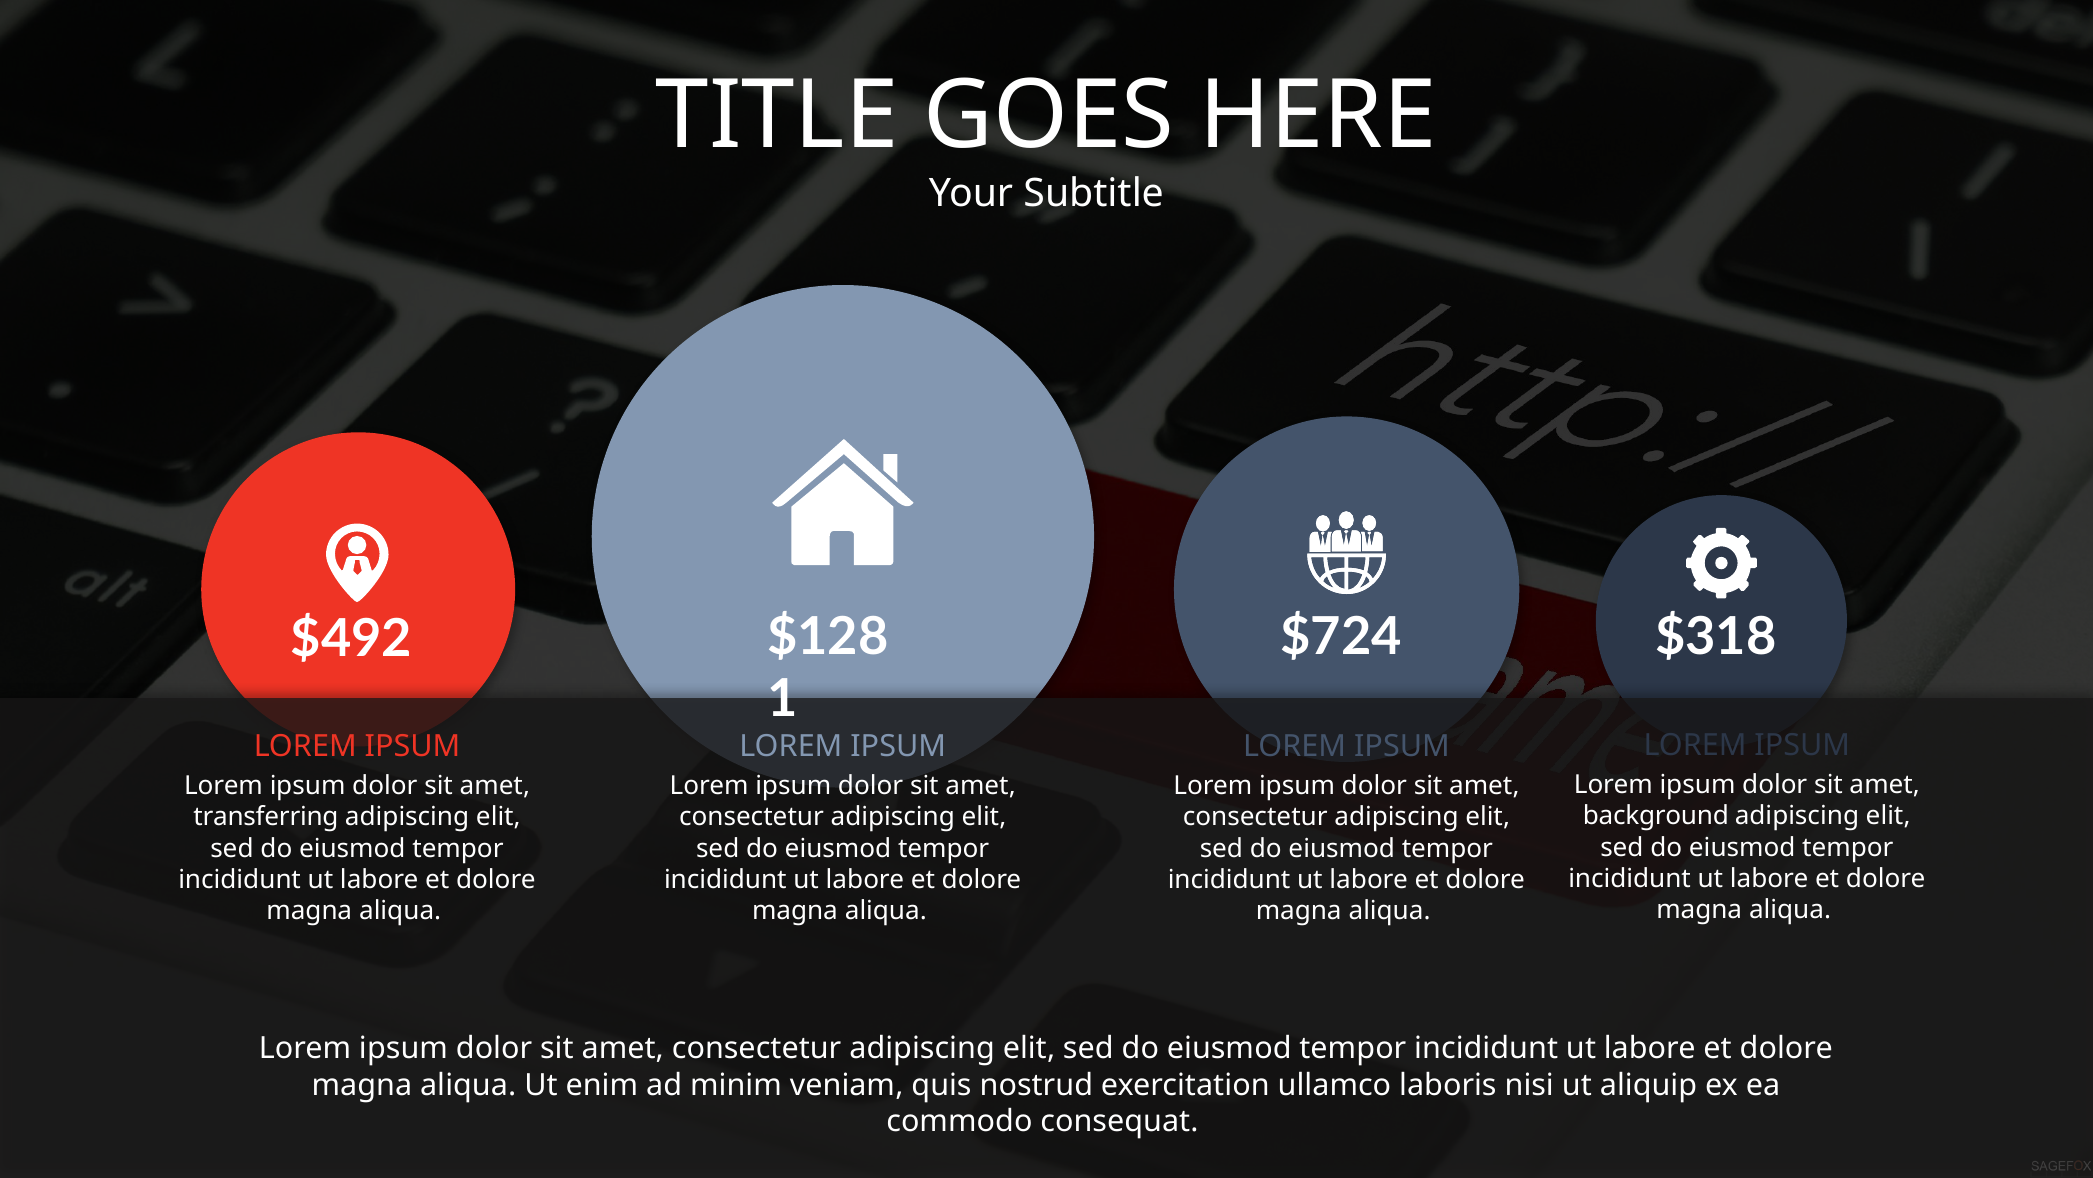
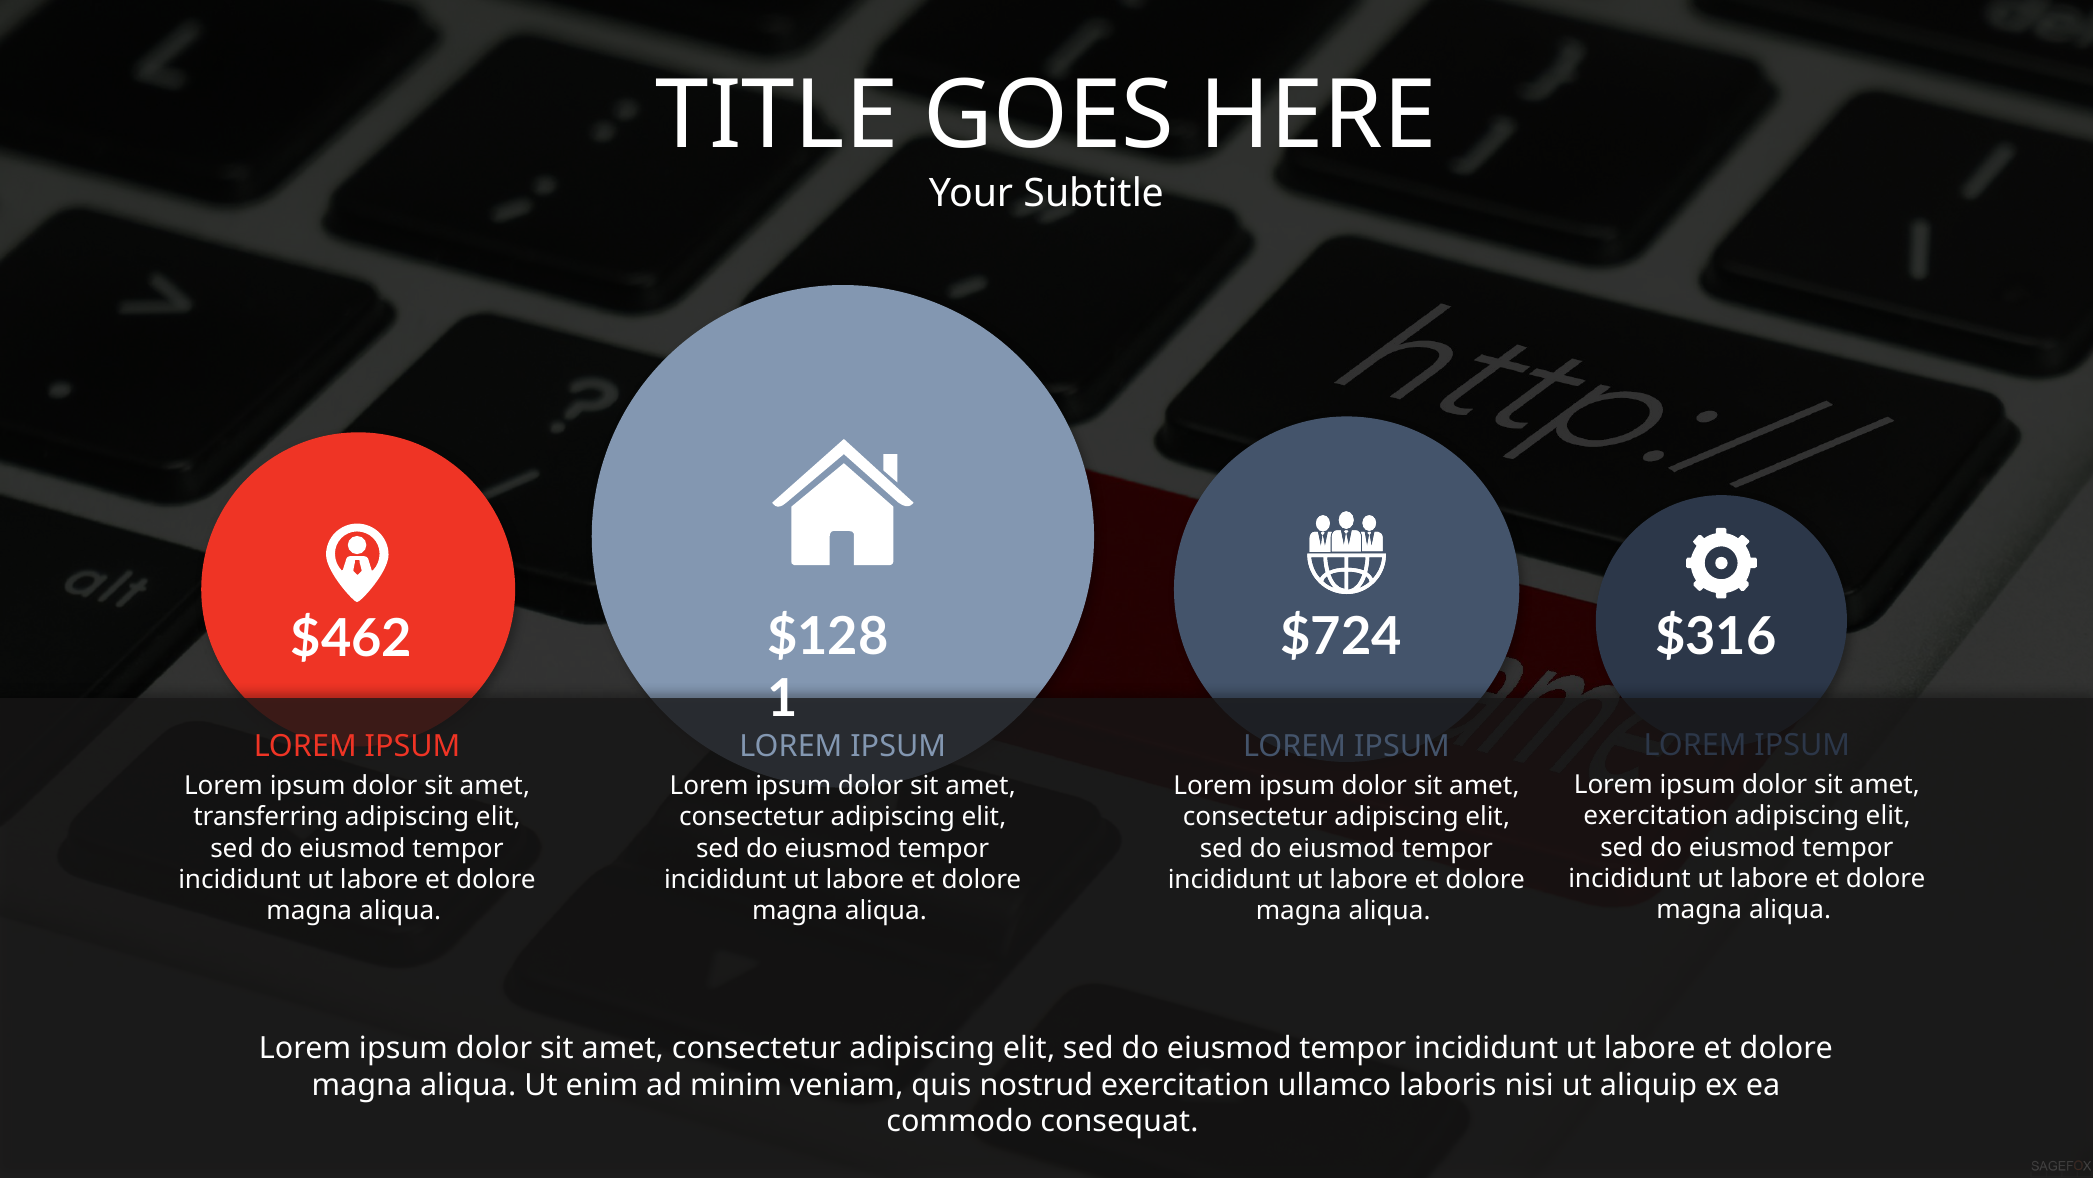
$318: $318 -> $316 (1716, 636)
$492: $492 -> $462 (351, 639)
background: background -> exercitation (1656, 816)
